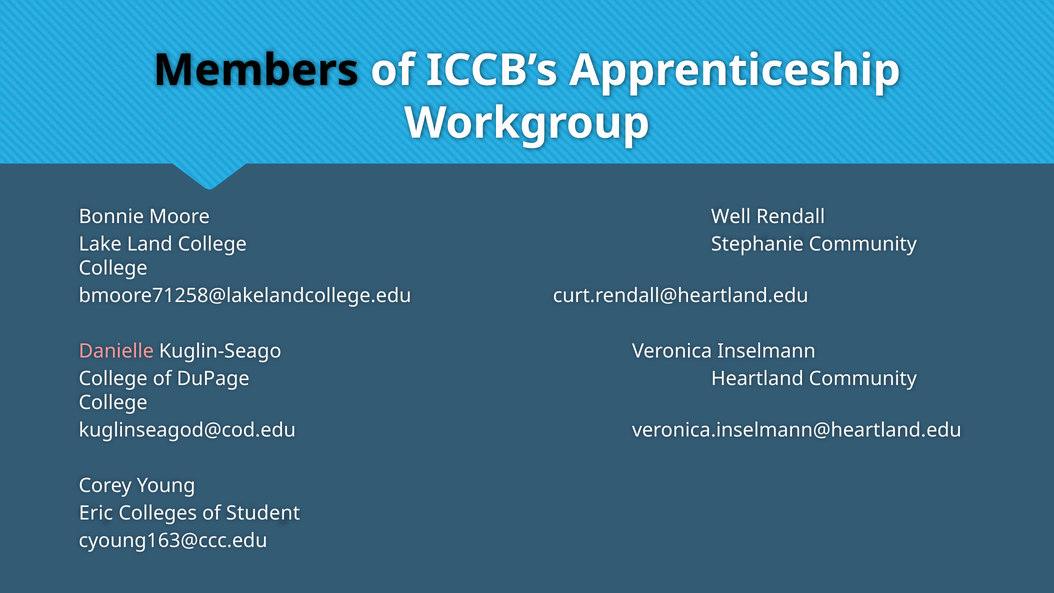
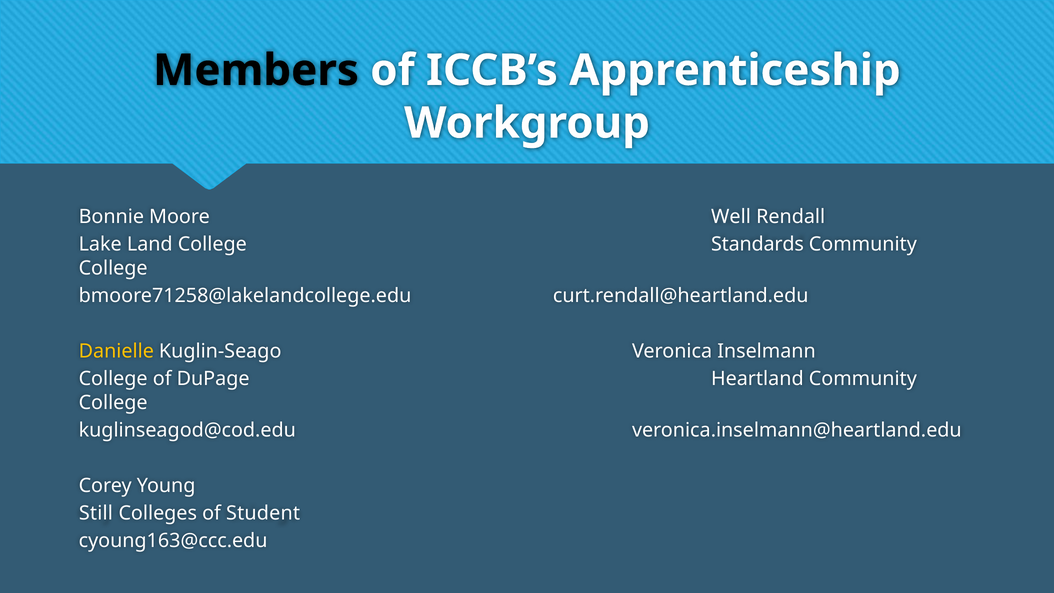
Stephanie: Stephanie -> Standards (757, 244)
Danielle colour: pink -> yellow (116, 351)
Eric: Eric -> Still (96, 513)
